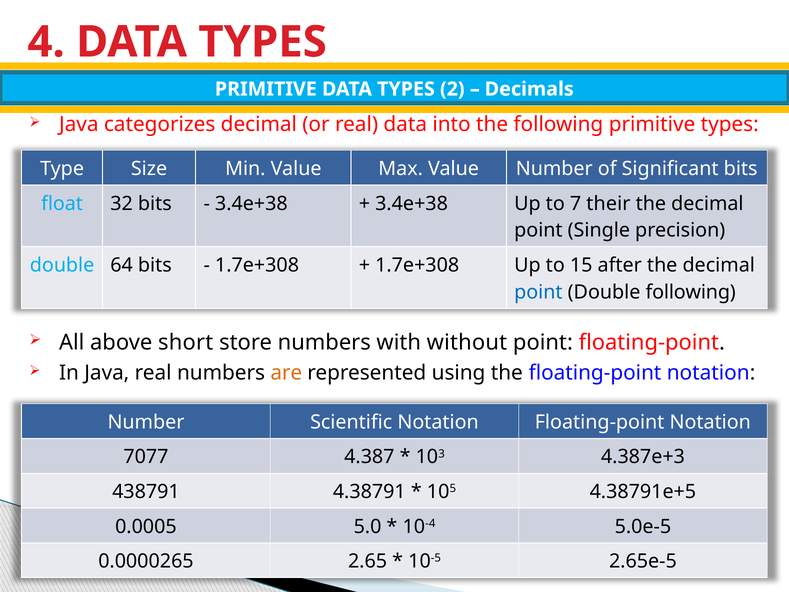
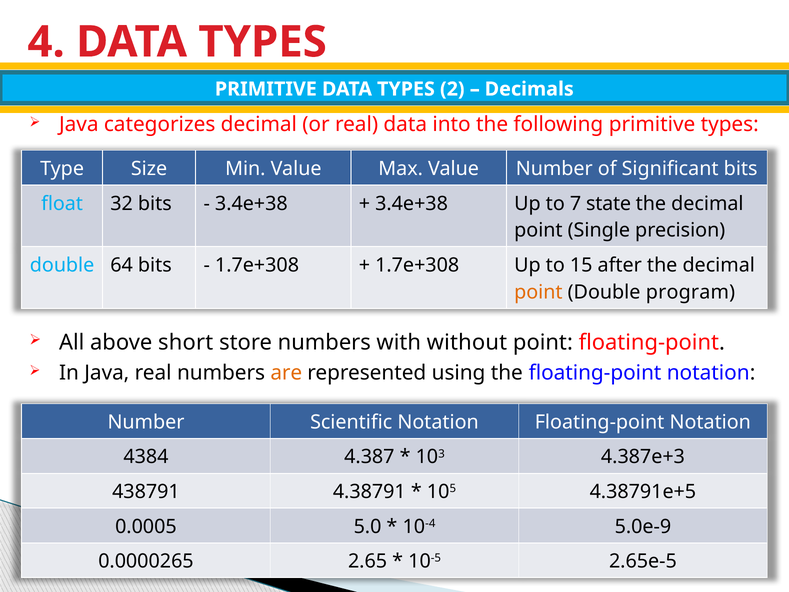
their: their -> state (609, 203)
point colour: blue -> orange (538, 292)
Double following: following -> program (690, 292)
7077: 7077 -> 4384 (146, 457)
5.0e-5: 5.0e-5 -> 5.0e-9 (643, 526)
